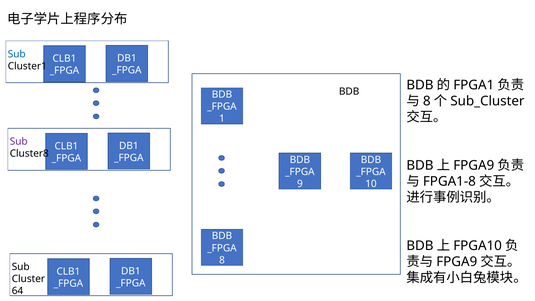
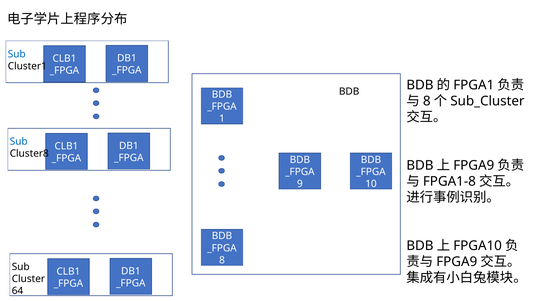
Sub colour: purple -> blue (19, 142)
